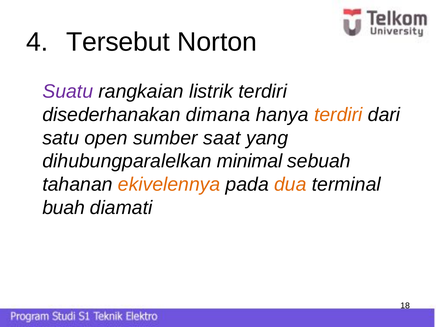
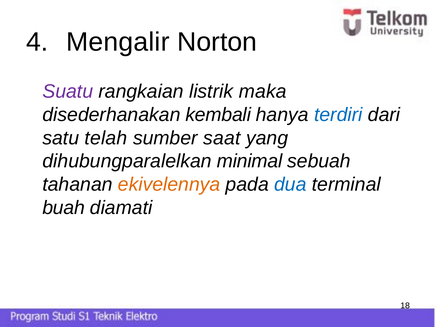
Tersebut: Tersebut -> Mengalir (118, 42)
listrik terdiri: terdiri -> maka (263, 91)
dimana: dimana -> kembali (218, 115)
terdiri colour: orange -> blue (338, 115)
open: open -> telah (106, 138)
dua colour: orange -> blue (290, 185)
